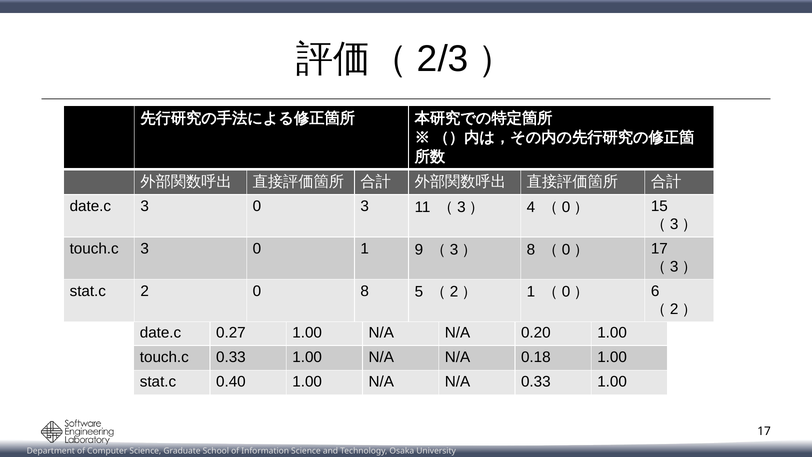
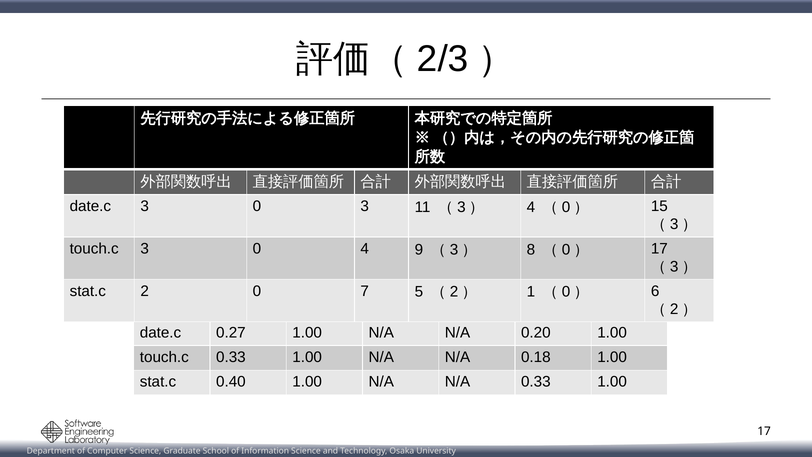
0 1: 1 -> 4 (365, 249)
8: 8 -> 7 (365, 291)
